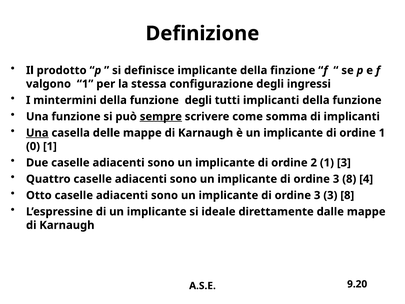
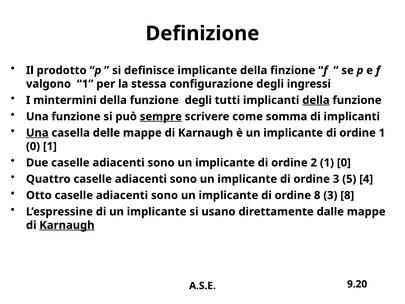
della underline: none -> present (316, 100)
2 1 3: 3 -> 0 (344, 163)
ordine 3 8: 8 -> 5 (349, 179)
3: 3 -> 8 (317, 195)
ideale: ideale -> usano (218, 212)
Karnaugh underline: none -> present (67, 225)
